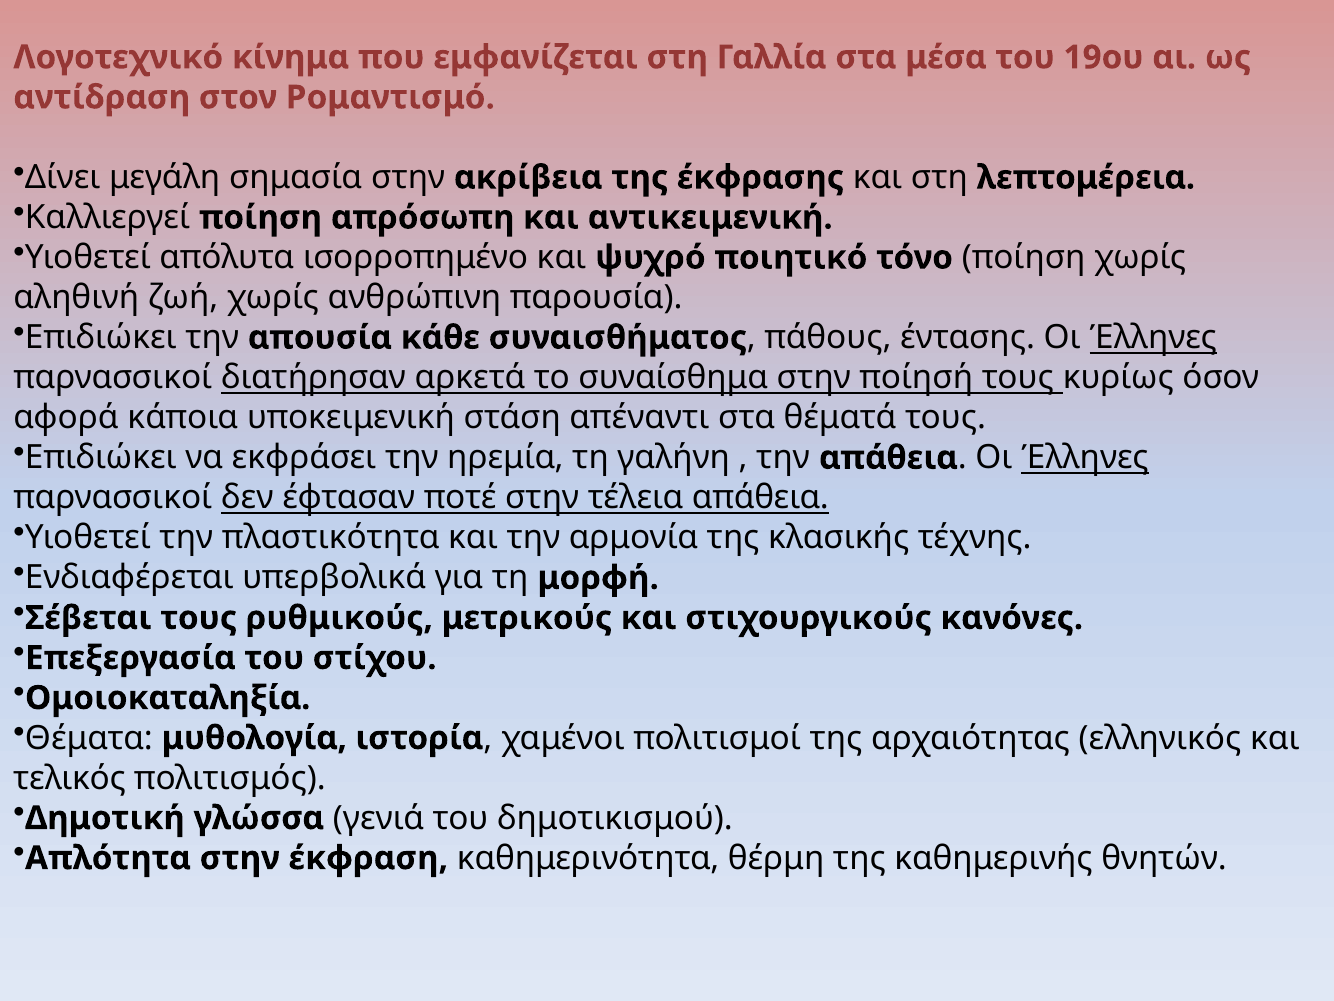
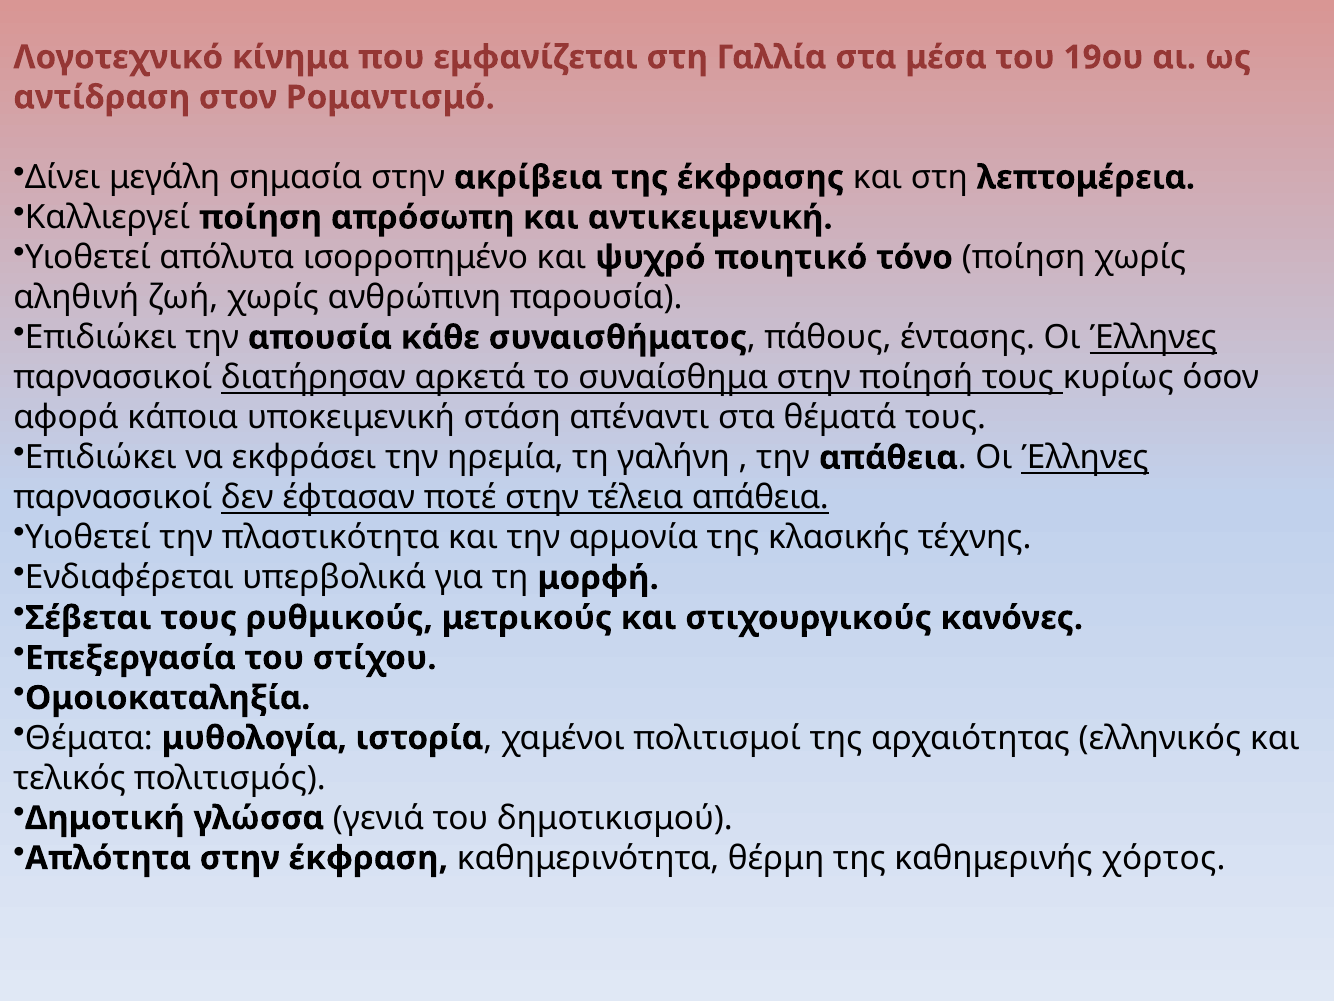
θνητών: θνητών -> χόρτος (1164, 858)
